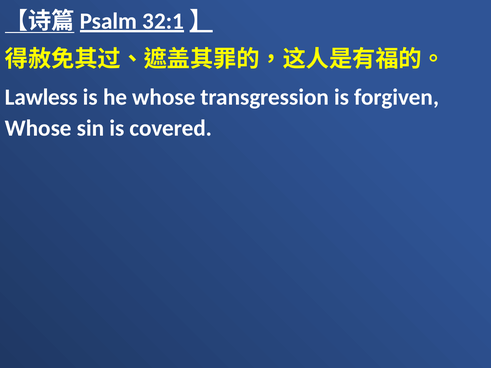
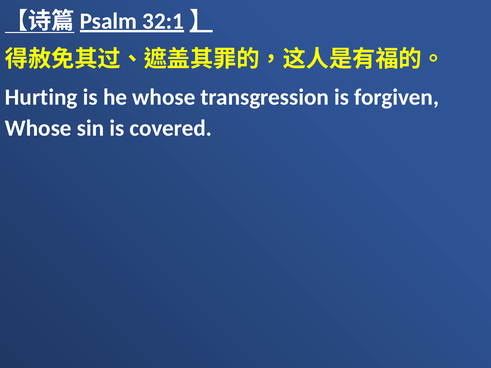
Lawless: Lawless -> Hurting (41, 97)
